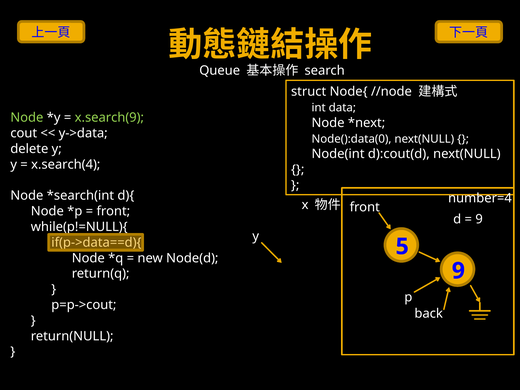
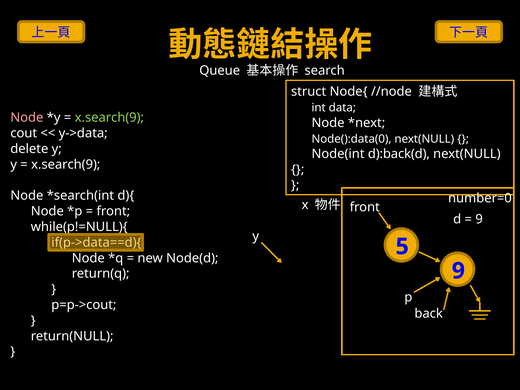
Node colour: light green -> pink (27, 118)
d):cout(d: d):cout(d -> d):back(d (399, 154)
x.search(4: x.search(4 -> x.search(9 (66, 165)
number=4: number=4 -> number=0 (480, 198)
